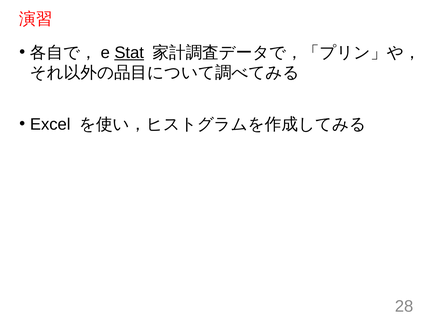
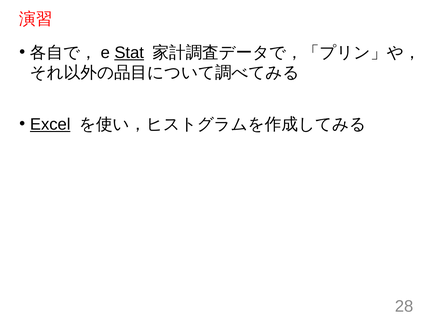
Excel underline: none -> present (50, 124)
